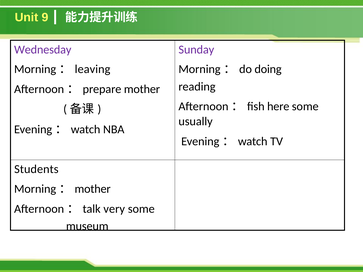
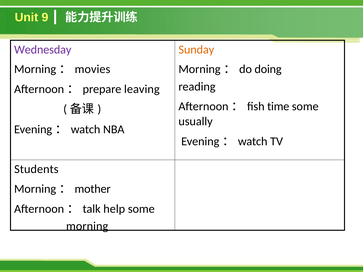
Sunday colour: purple -> orange (196, 50)
leaving: leaving -> movies (93, 69)
mother: mother -> leaving (142, 89)
here: here -> time (278, 106)
very: very -> help (114, 209)
museum: museum -> morning (87, 226)
